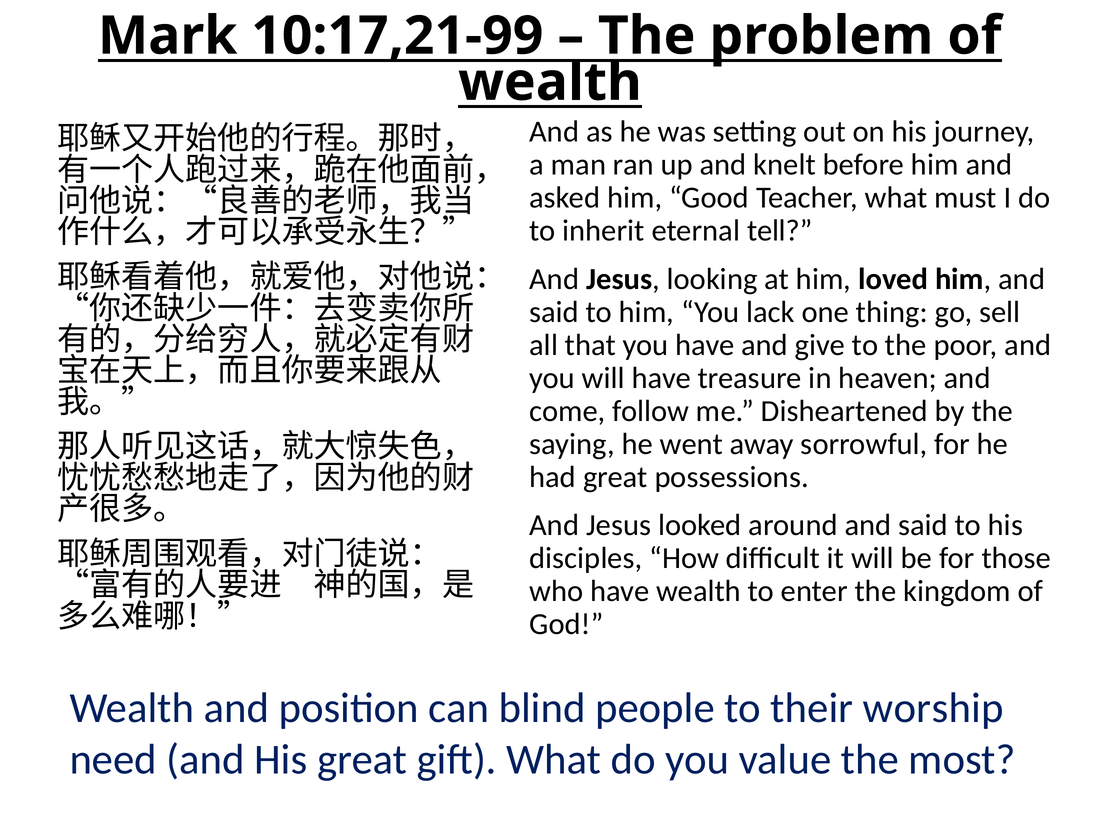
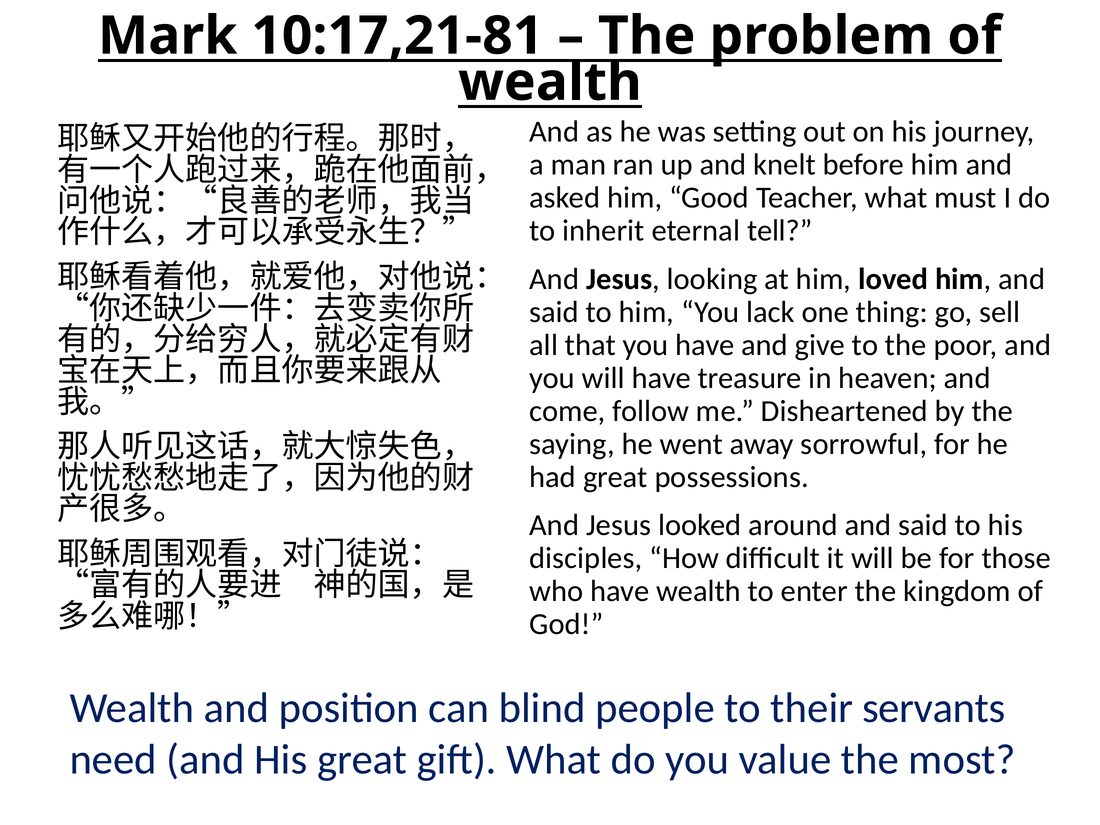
10:17,21-99: 10:17,21-99 -> 10:17,21-81 (397, 36)
worship: worship -> servants (934, 708)
